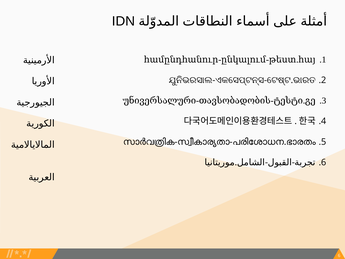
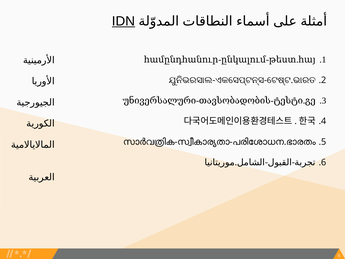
IDN underline: none -> present (123, 21)
